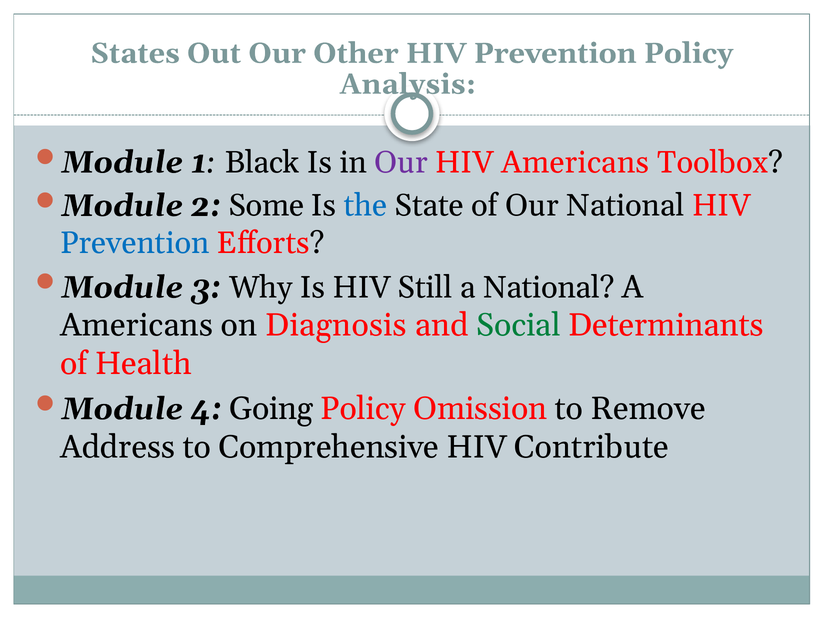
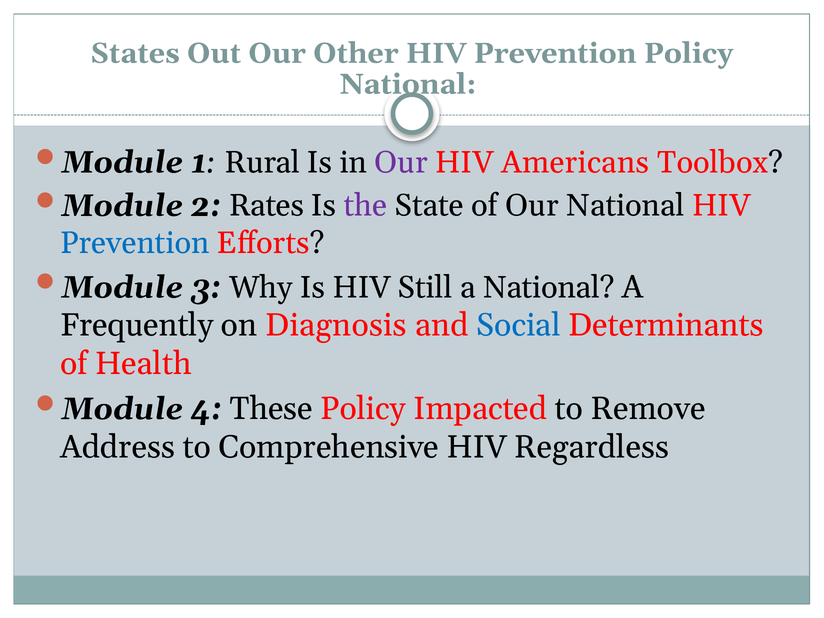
Analysis: Analysis -> National (408, 84)
Black: Black -> Rural (262, 162)
Some: Some -> Rates (266, 206)
the colour: blue -> purple (365, 206)
Americans: Americans -> Frequently (137, 325)
Social colour: green -> blue (519, 325)
Going: Going -> These (271, 409)
Omission: Omission -> Impacted (480, 409)
Contribute: Contribute -> Regardless (592, 447)
